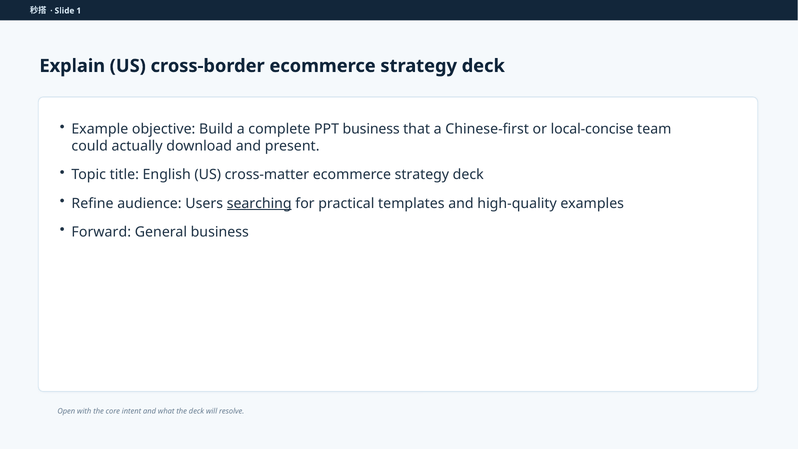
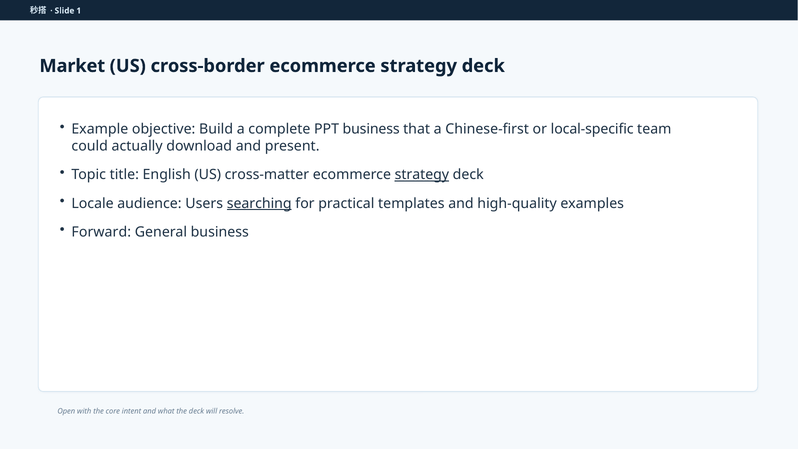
Explain: Explain -> Market (72, 66)
local-concise: local-concise -> local-specific (592, 129)
strategy underline: none -> present (422, 175)
Refine: Refine -> Locale (93, 203)
